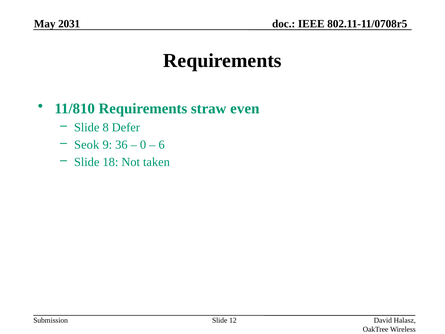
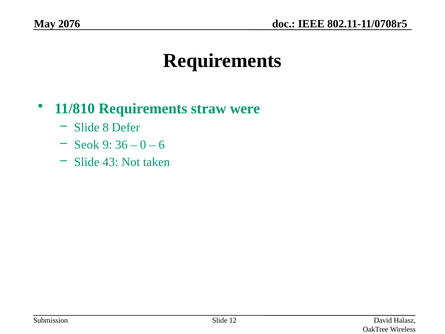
2031: 2031 -> 2076 (69, 24)
even: even -> were (245, 109)
18: 18 -> 43 (110, 162)
